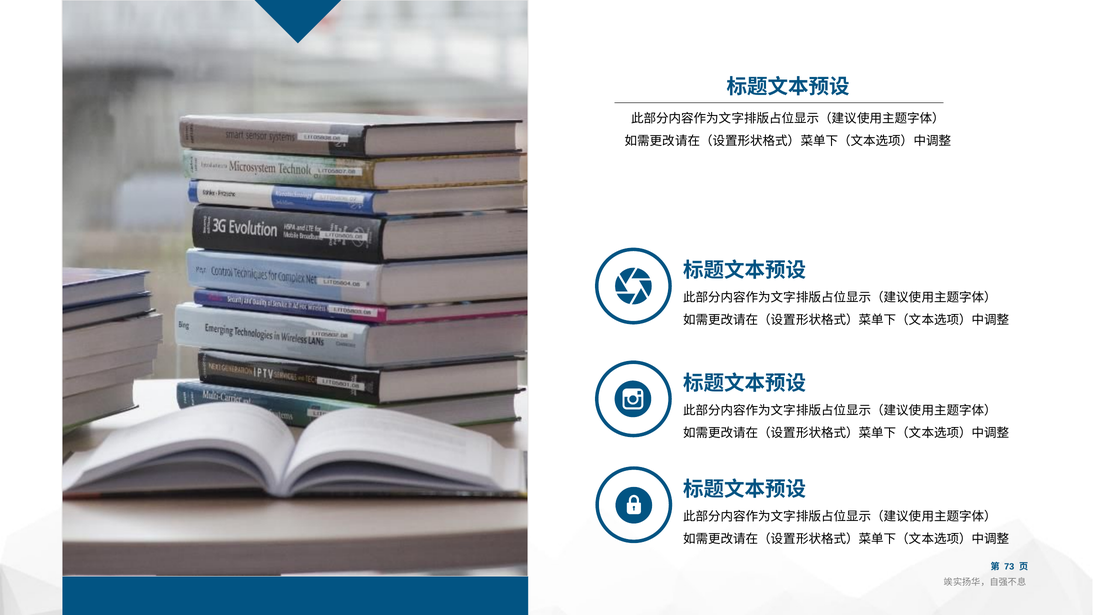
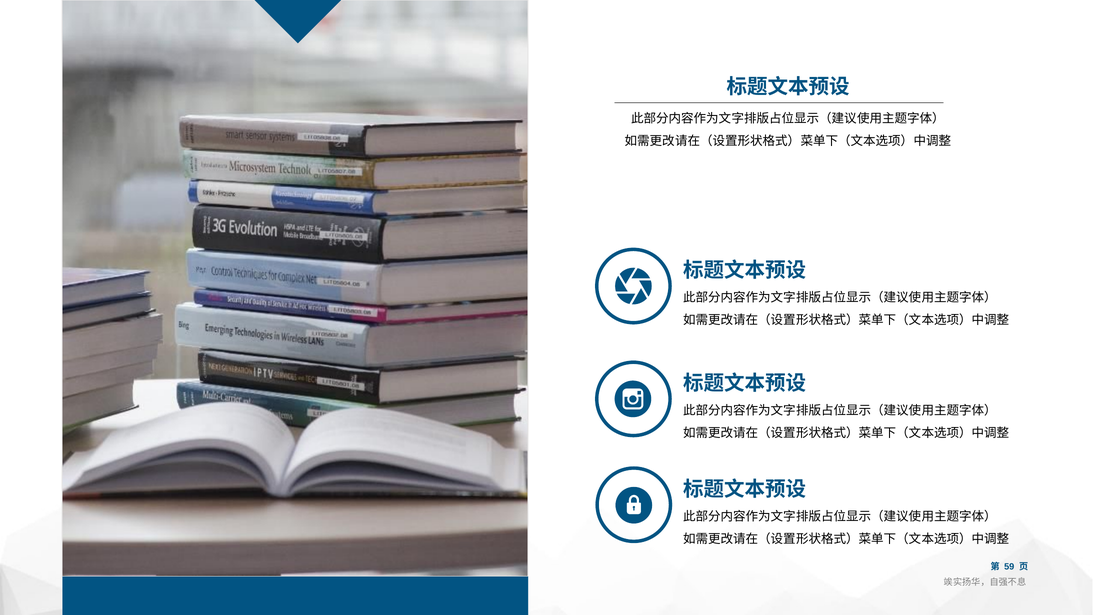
73: 73 -> 59 (1009, 567)
